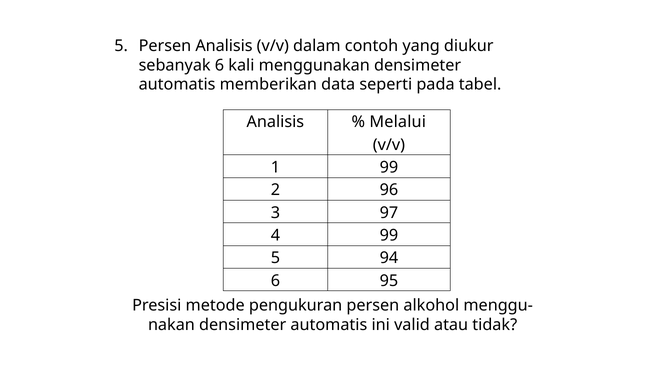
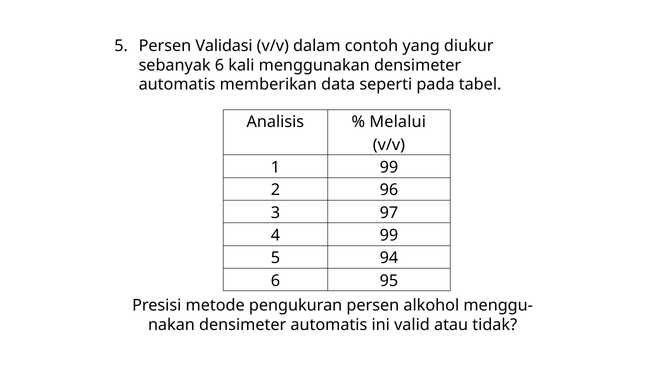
Persen Analisis: Analisis -> Validasi (224, 46)
